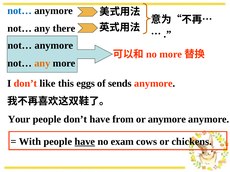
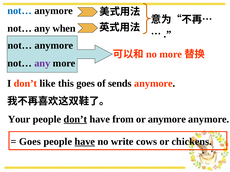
there: there -> when (64, 28)
any colour: orange -> purple (42, 63)
this eggs: eggs -> goes (86, 84)
don’t underline: none -> present (75, 120)
With: With -> Goes (30, 142)
exam: exam -> write (122, 142)
